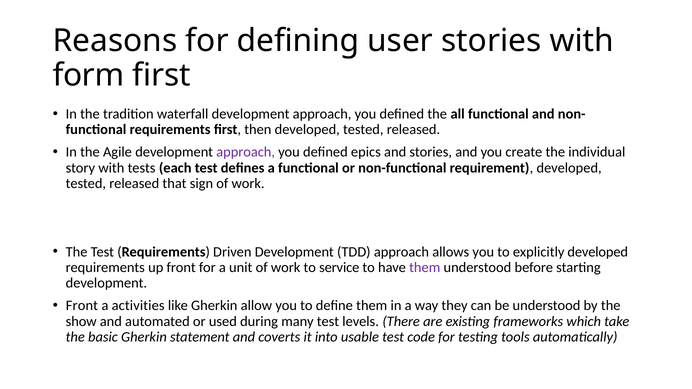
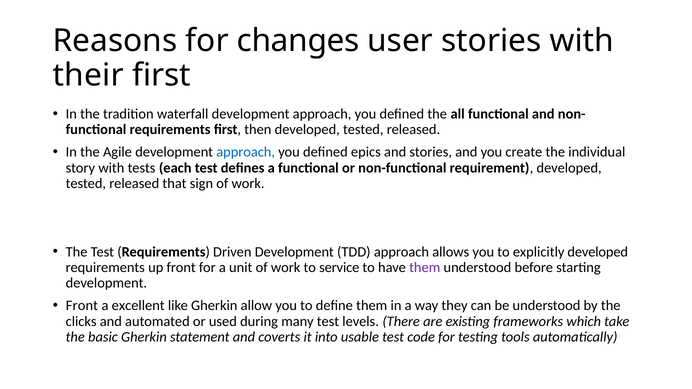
defining: defining -> changes (298, 41)
form: form -> their (88, 75)
approach colour: purple -> blue (246, 152)
activities: activities -> excellent (138, 306)
show: show -> clicks (81, 321)
